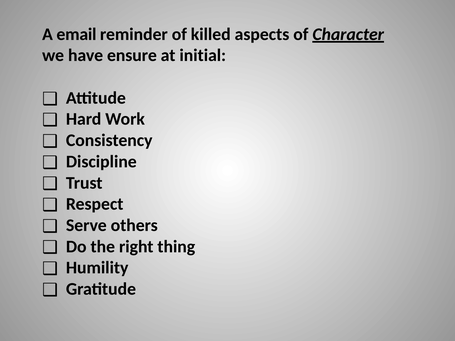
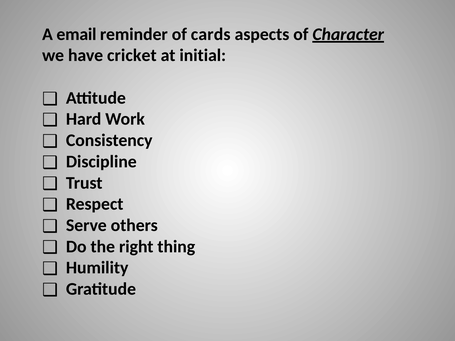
killed: killed -> cards (211, 34)
ensure: ensure -> cricket (132, 55)
